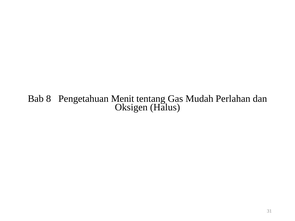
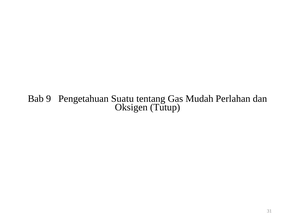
8: 8 -> 9 (49, 99)
Menit: Menit -> Suatu (122, 99)
Halus: Halus -> Tutup (165, 107)
